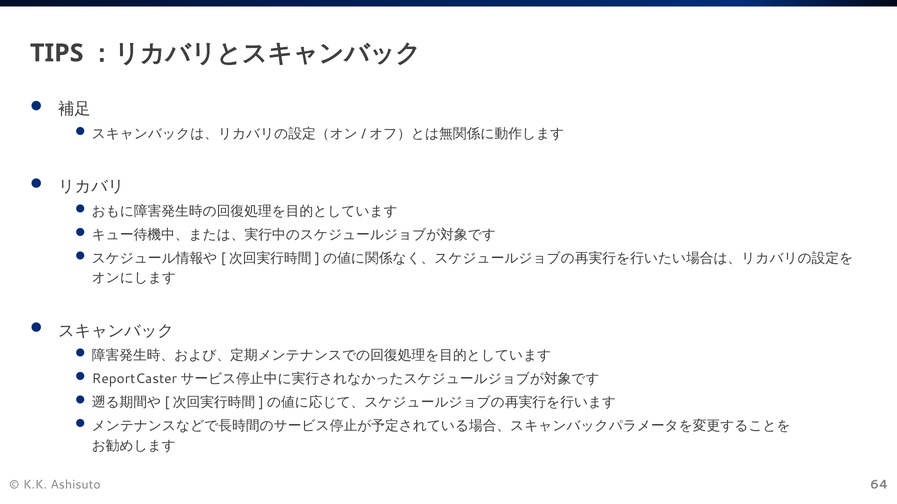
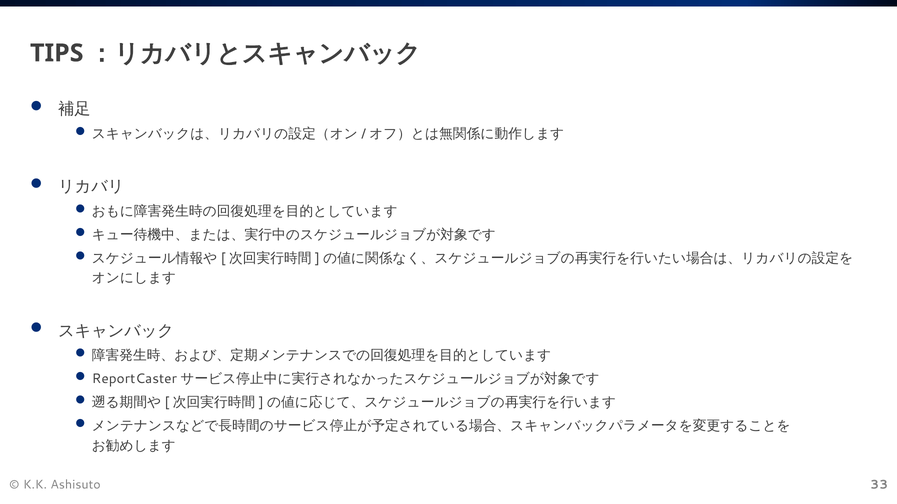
64: 64 -> 33 (879, 485)
